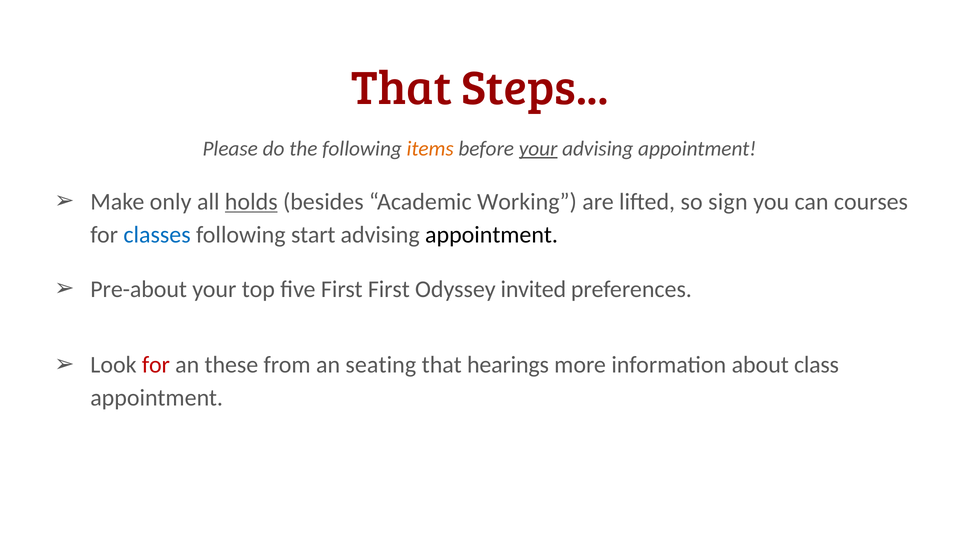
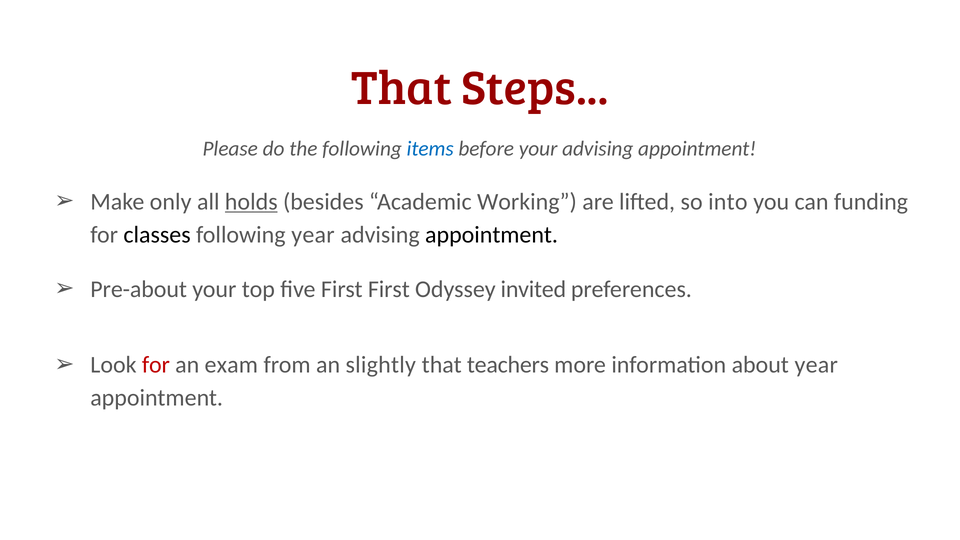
items colour: orange -> blue (430, 149)
your underline: present -> none (538, 149)
sign: sign -> into (728, 202)
courses: courses -> funding (871, 202)
classes colour: blue -> black (157, 235)
following start: start -> year (313, 235)
these: these -> exam (231, 365)
seating: seating -> slightly (381, 365)
hearings: hearings -> teachers (508, 365)
about class: class -> year (816, 365)
